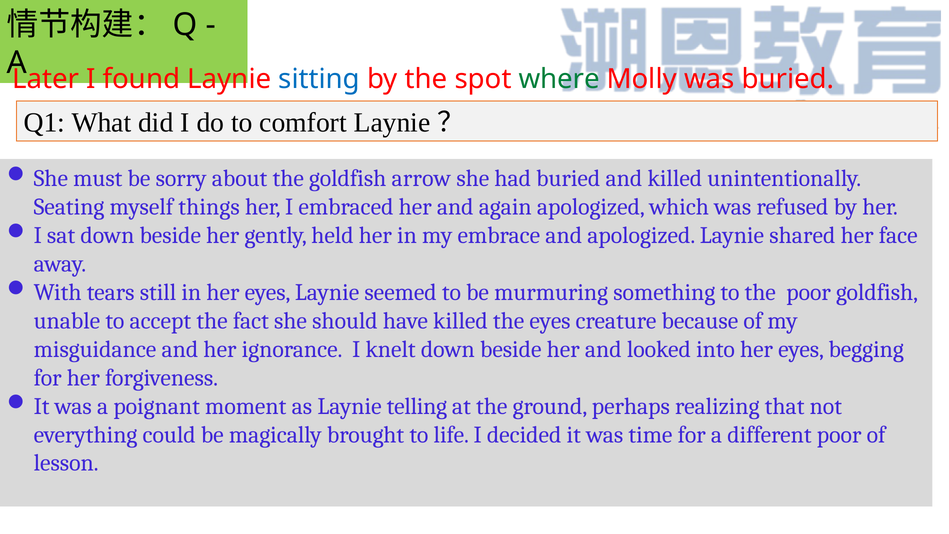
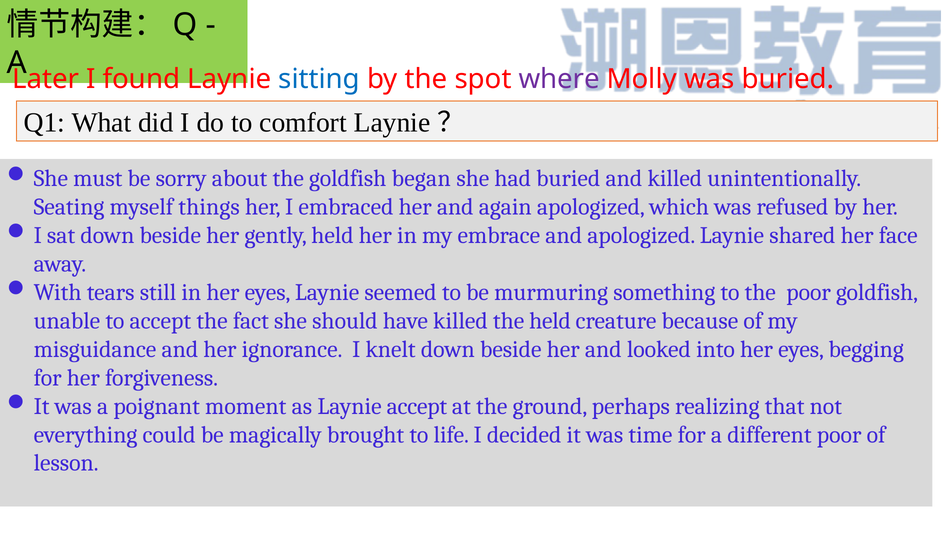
where colour: green -> purple (559, 79)
arrow: arrow -> began (421, 178)
the eyes: eyes -> held (550, 321)
Laynie telling: telling -> accept (417, 406)
